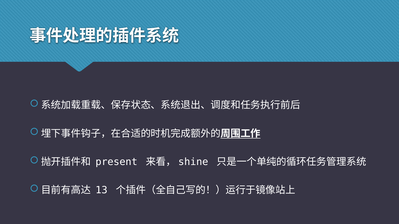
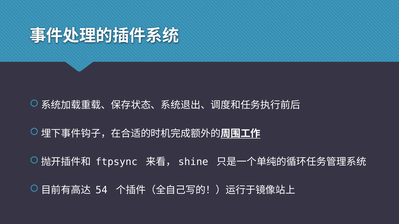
present: present -> ftpsync (116, 162)
13: 13 -> 54 (101, 191)
